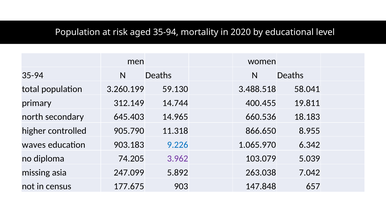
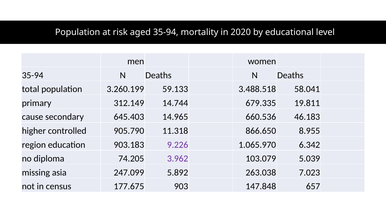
59.130: 59.130 -> 59.133 (175, 89)
400.455: 400.455 -> 679.335 (261, 103)
north: north -> cause (33, 117)
18.183: 18.183 -> 46.183 (307, 117)
waves: waves -> region (34, 145)
9.226 colour: blue -> purple (178, 145)
7.042: 7.042 -> 7.023 (310, 173)
